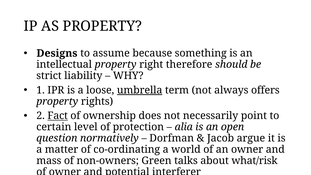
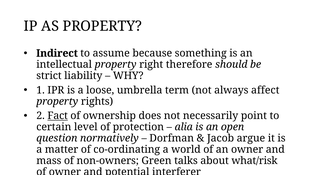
Designs: Designs -> Indirect (57, 53)
umbrella underline: present -> none (140, 90)
offers: offers -> affect (265, 90)
